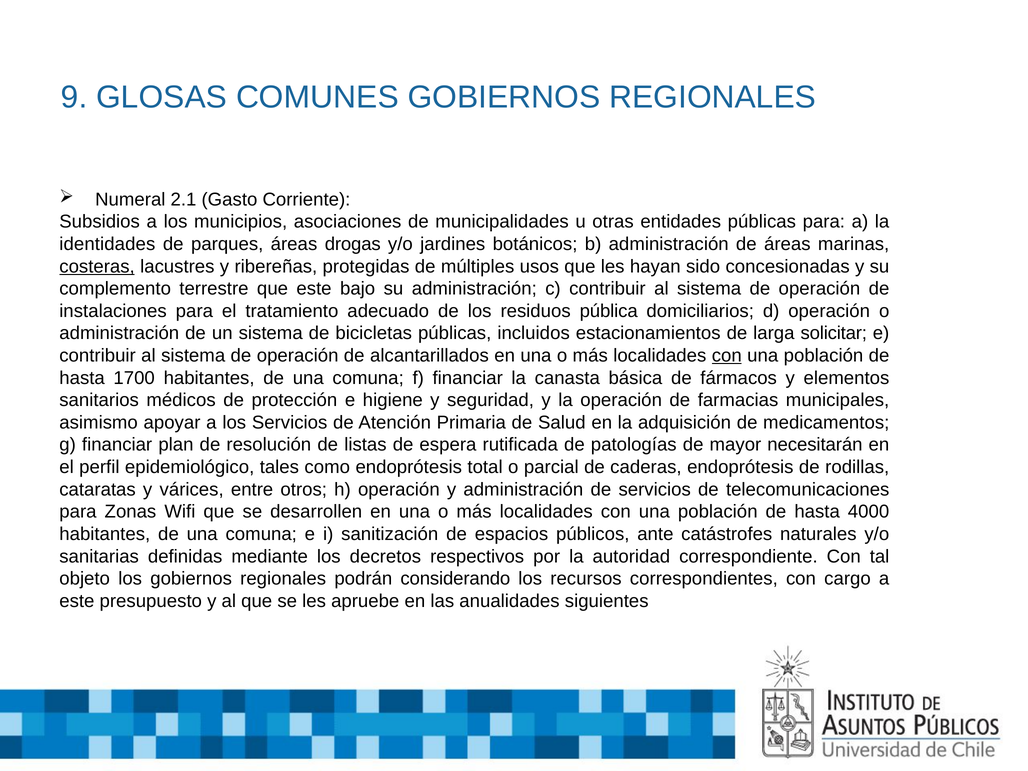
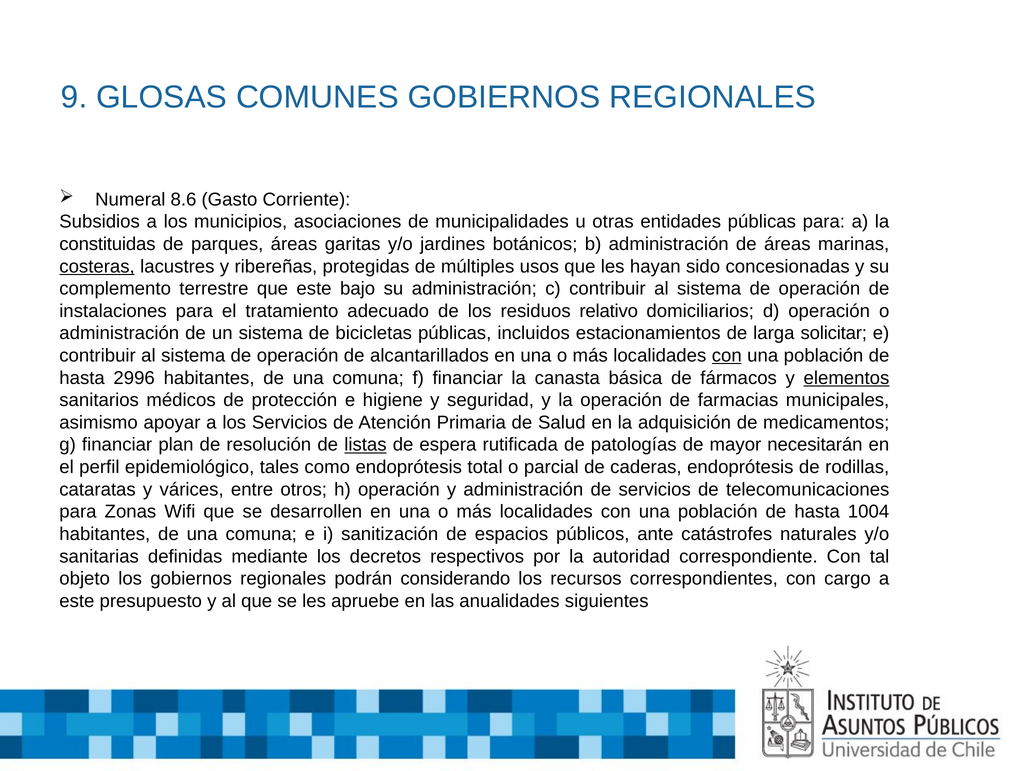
2.1: 2.1 -> 8.6 (183, 200)
identidades: identidades -> constituidas (107, 244)
drogas: drogas -> garitas (353, 244)
pública: pública -> relativo (609, 311)
1700: 1700 -> 2996 (134, 378)
elementos underline: none -> present (846, 378)
listas underline: none -> present (365, 445)
4000: 4000 -> 1004 (869, 512)
